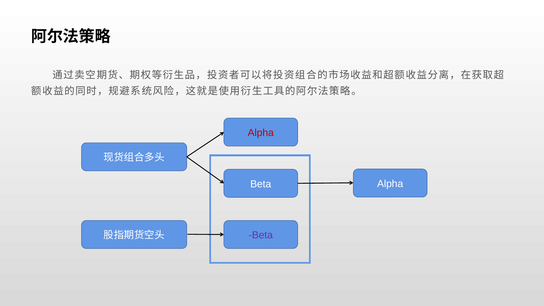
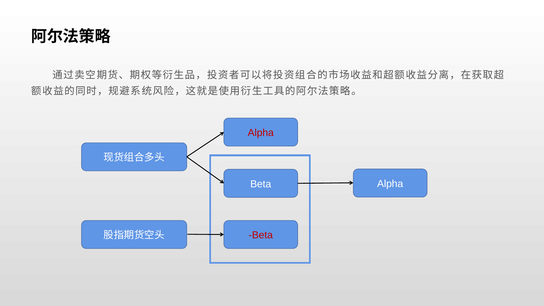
Beta colour: purple -> red (261, 235)
